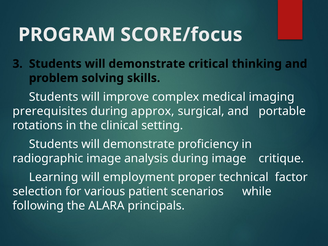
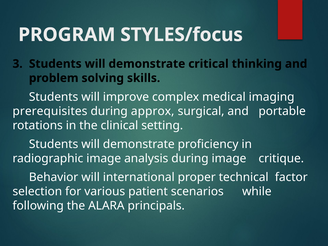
SCORE/focus: SCORE/focus -> STYLES/focus (182, 35)
Learning: Learning -> Behavior (54, 177)
employment: employment -> international (139, 177)
